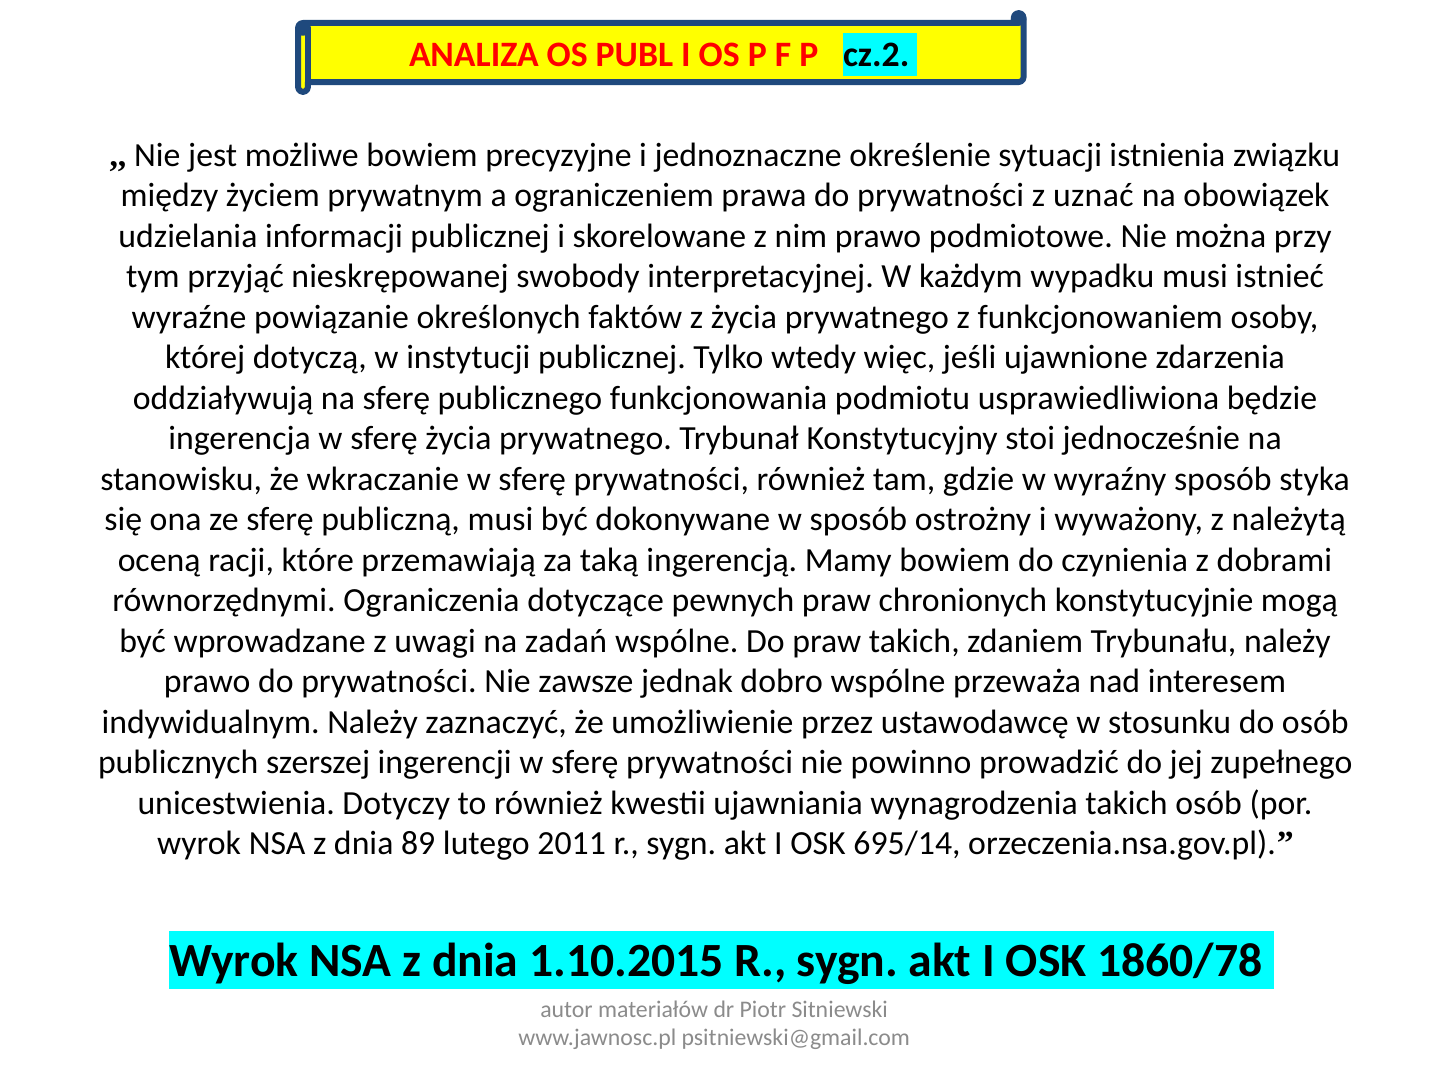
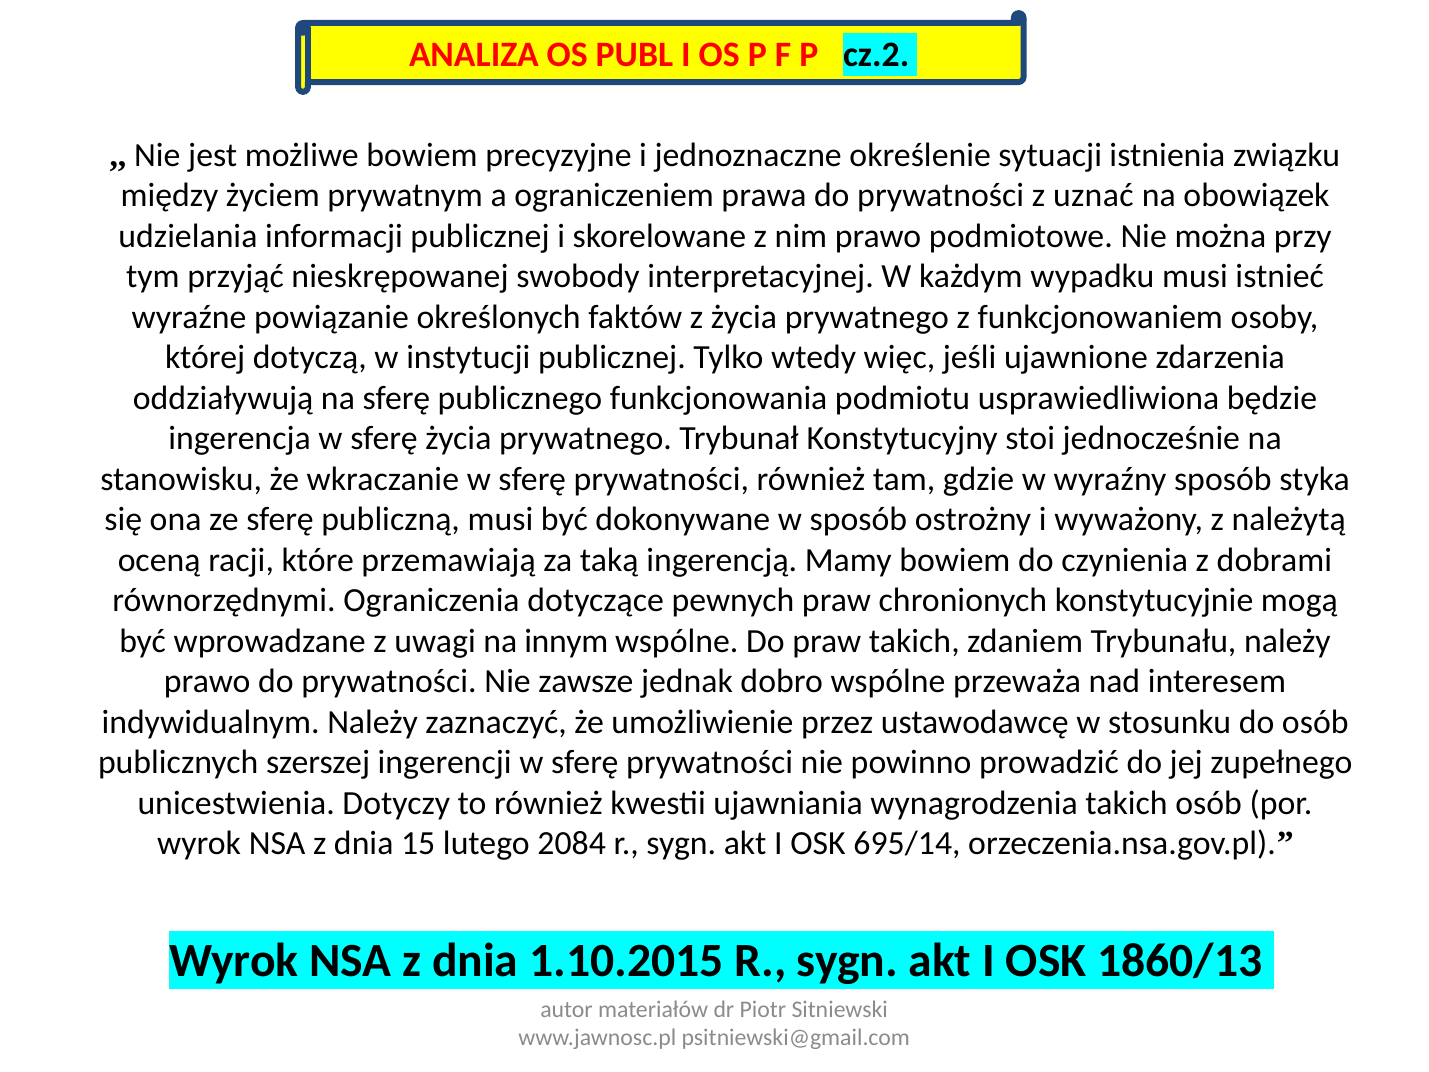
zadań: zadań -> innym (566, 641)
89: 89 -> 15 (418, 844)
2011: 2011 -> 2084 (572, 844)
1860/78: 1860/78 -> 1860/13 (1180, 960)
